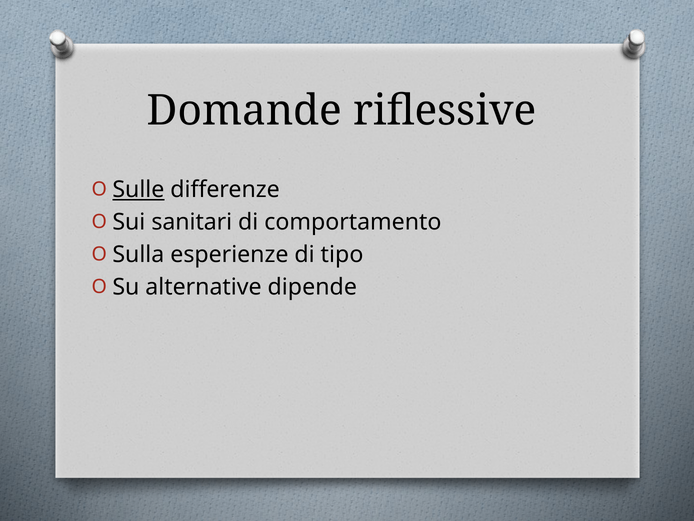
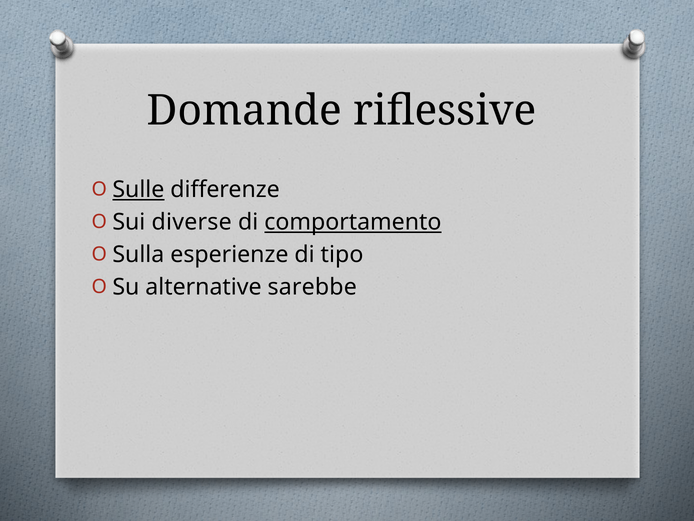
sanitari: sanitari -> diverse (192, 222)
comportamento underline: none -> present (353, 222)
dipende: dipende -> sarebbe (312, 287)
